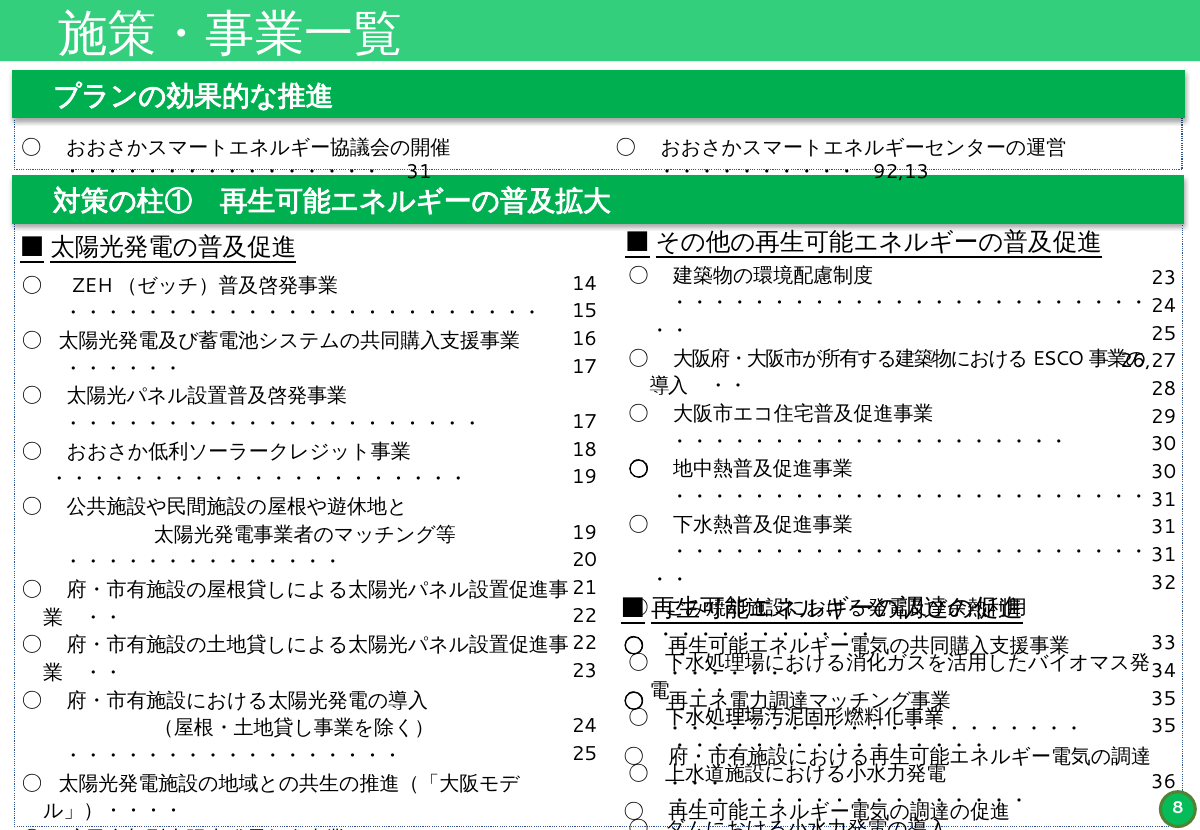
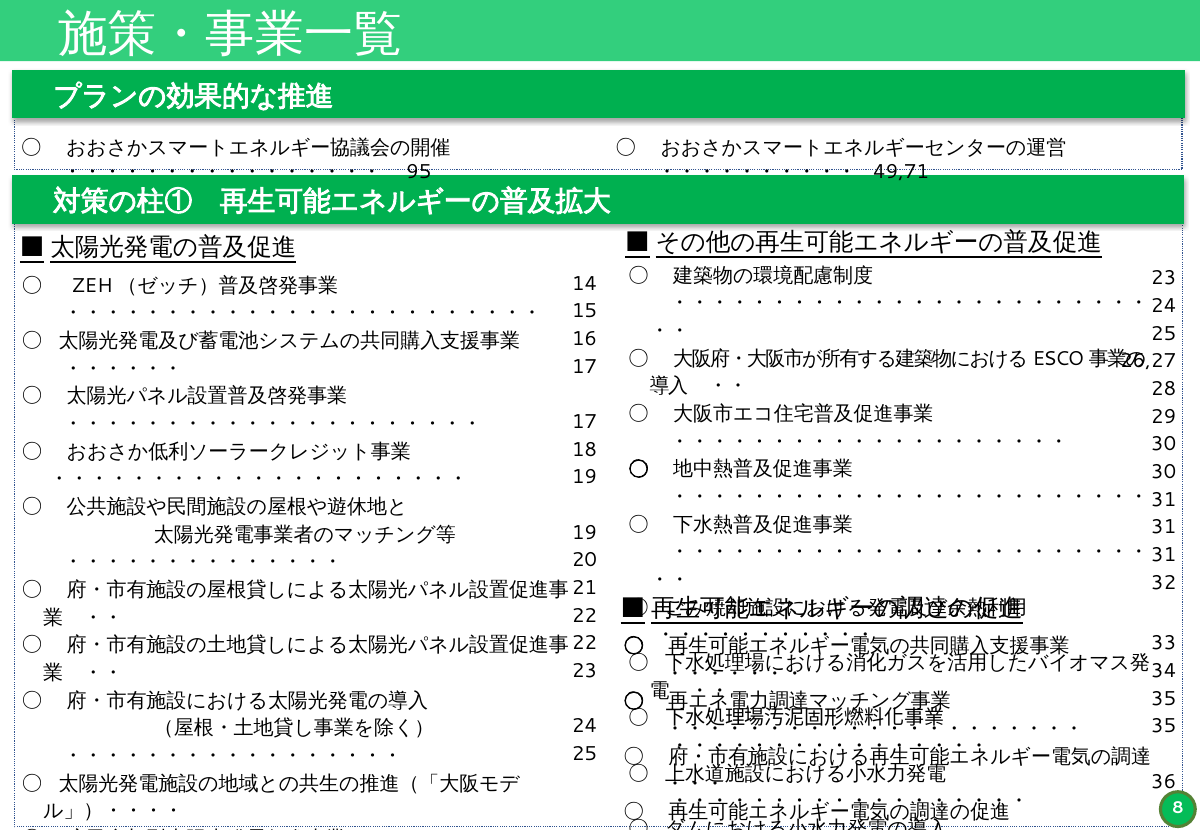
31: 31 -> 95 (419, 172)
92,13: 92,13 -> 49,71 (901, 172)
